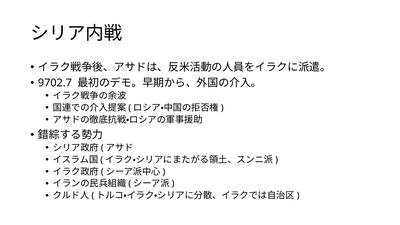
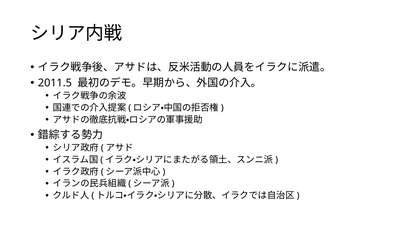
9702.7: 9702.7 -> 2011.5 (55, 83)
